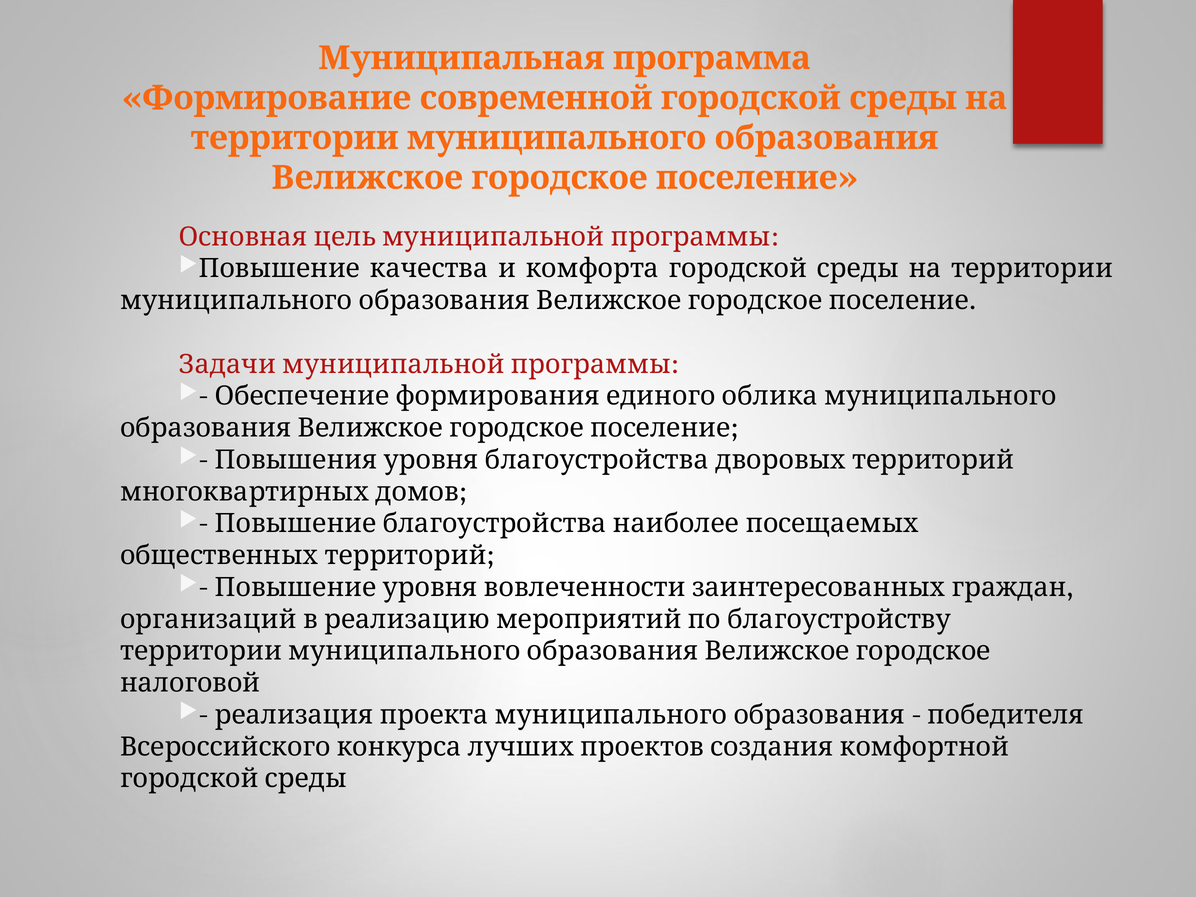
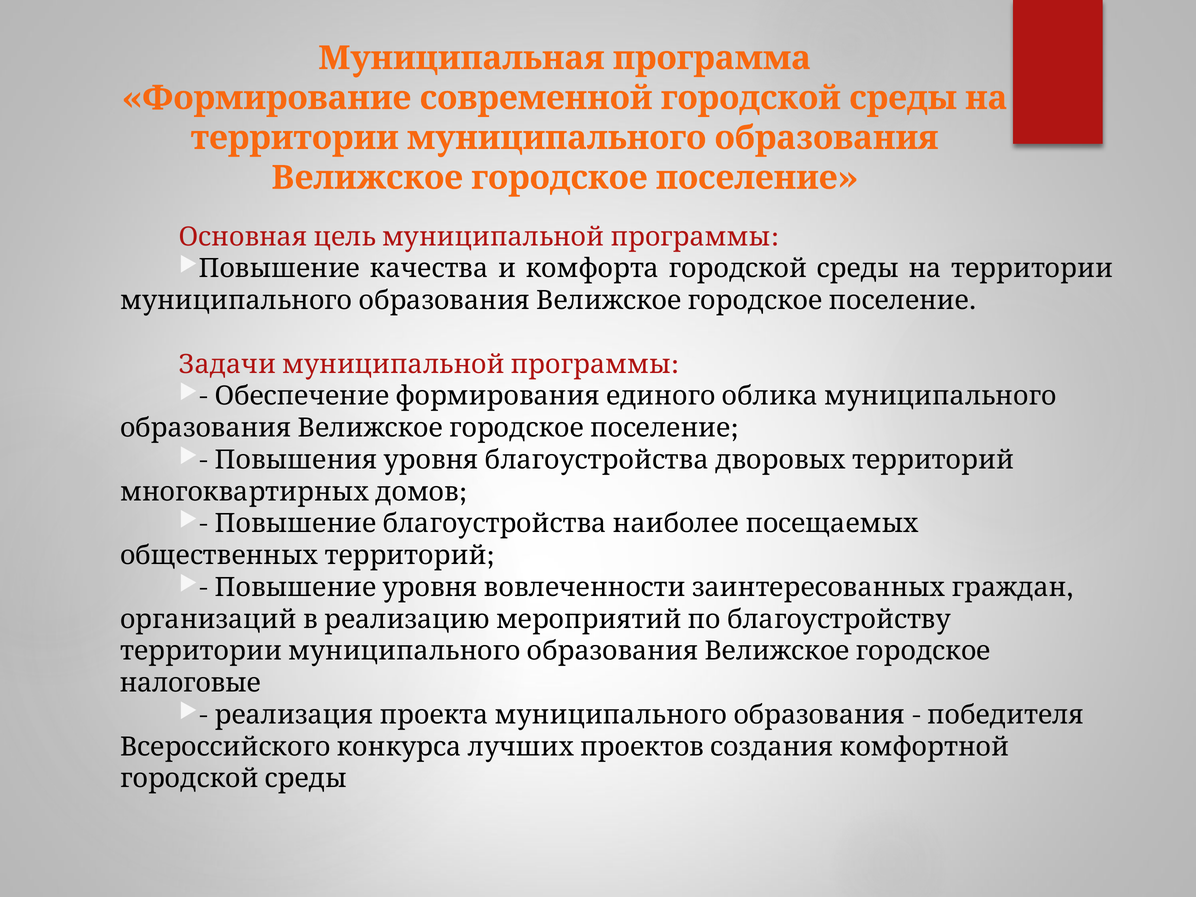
налоговой: налоговой -> налоговые (190, 683)
